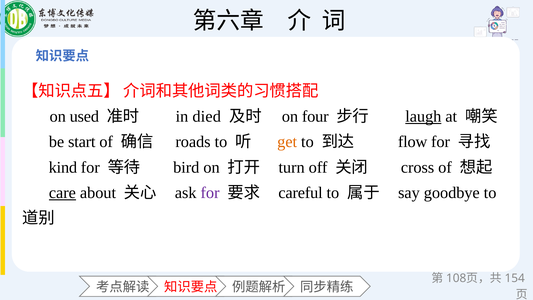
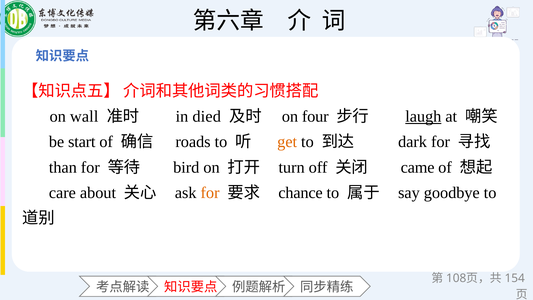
used: used -> wall (84, 116)
flow: flow -> dark (413, 142)
kind: kind -> than (63, 167)
cross: cross -> came (418, 167)
care underline: present -> none (62, 193)
for colour: purple -> orange (210, 193)
careful: careful -> chance (301, 193)
